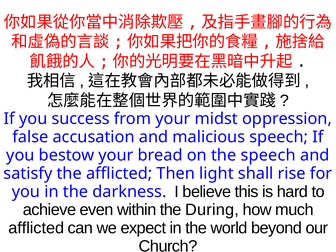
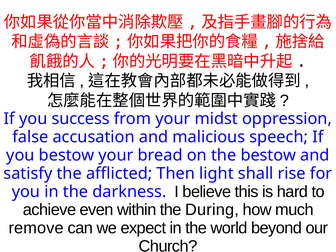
the speech: speech -> bestow (268, 155)
afflicted: afflicted -> remove (36, 228)
